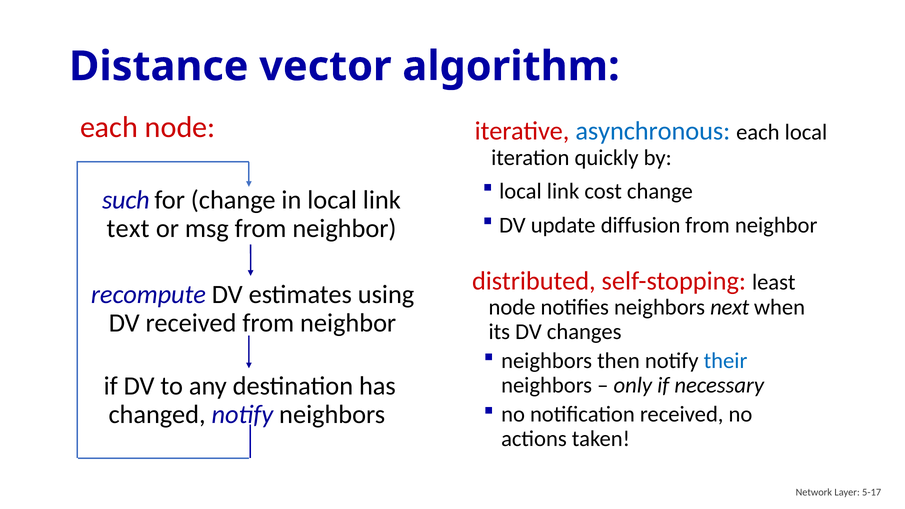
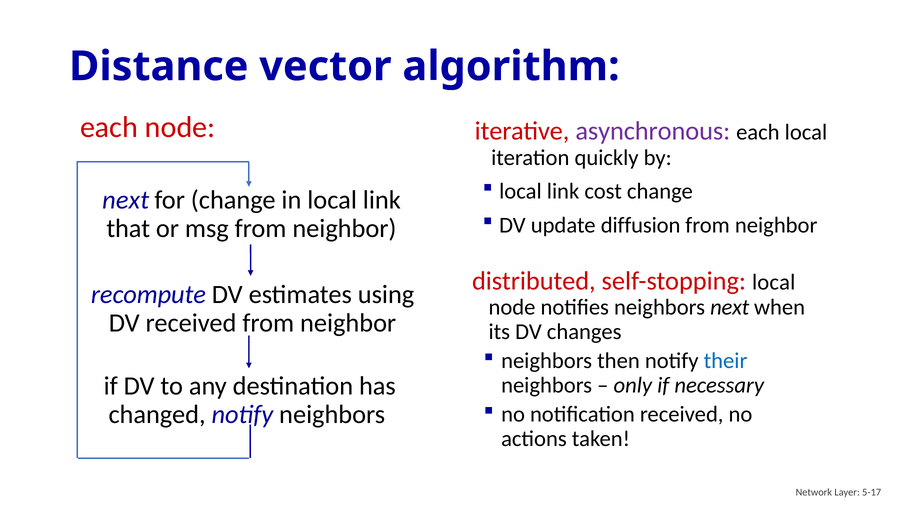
asynchronous colour: blue -> purple (653, 131)
such: such -> next (126, 200)
text: text -> that (128, 229)
self-stopping least: least -> local (774, 282)
